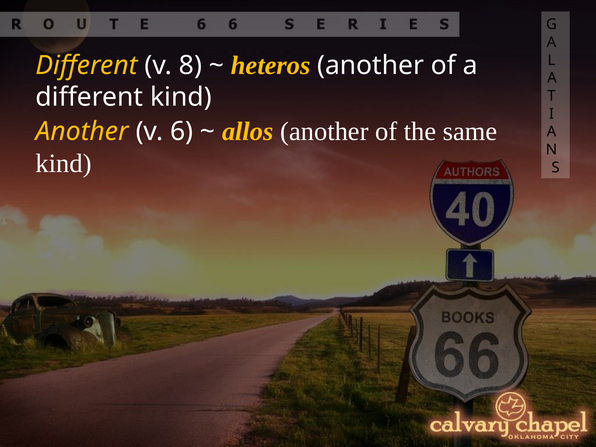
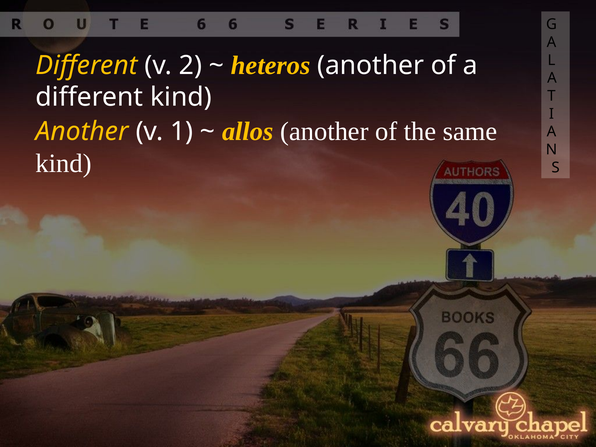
8: 8 -> 2 (190, 65)
6: 6 -> 1 (182, 132)
